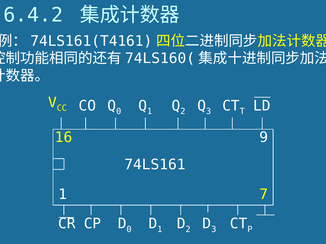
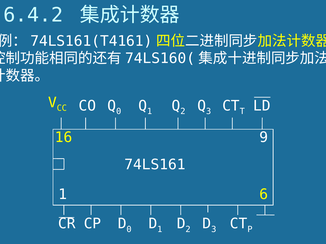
7: 7 -> 6 (264, 195)
